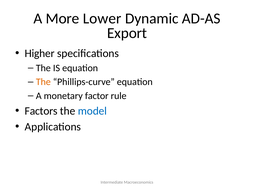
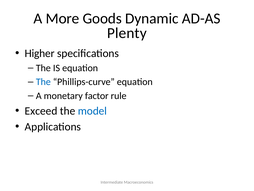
Lower: Lower -> Goods (102, 18)
Export: Export -> Plenty (127, 33)
The colour: orange -> blue (43, 82)
Factors: Factors -> Exceed (41, 111)
